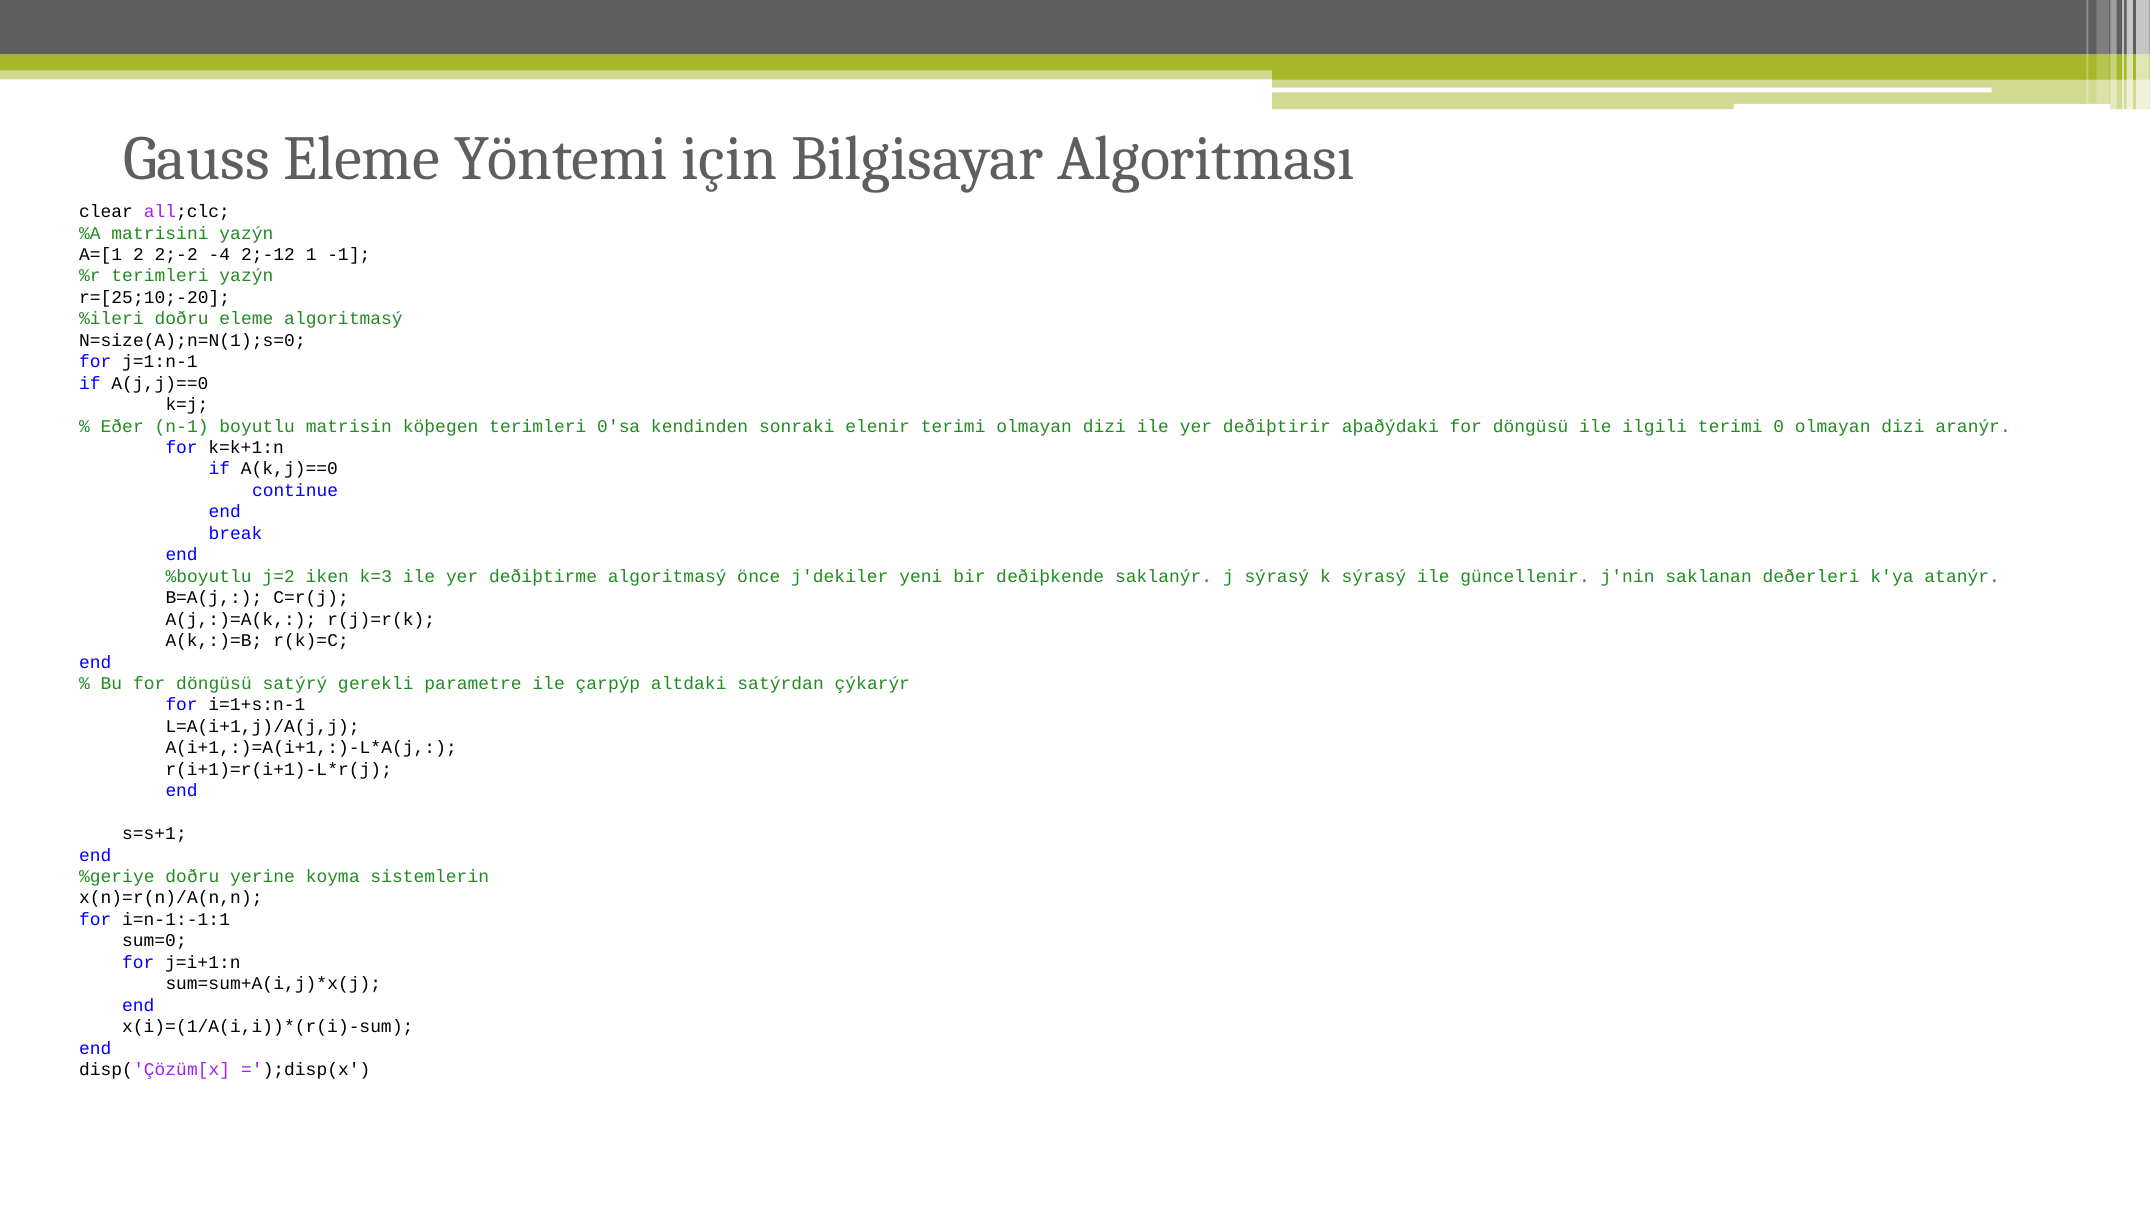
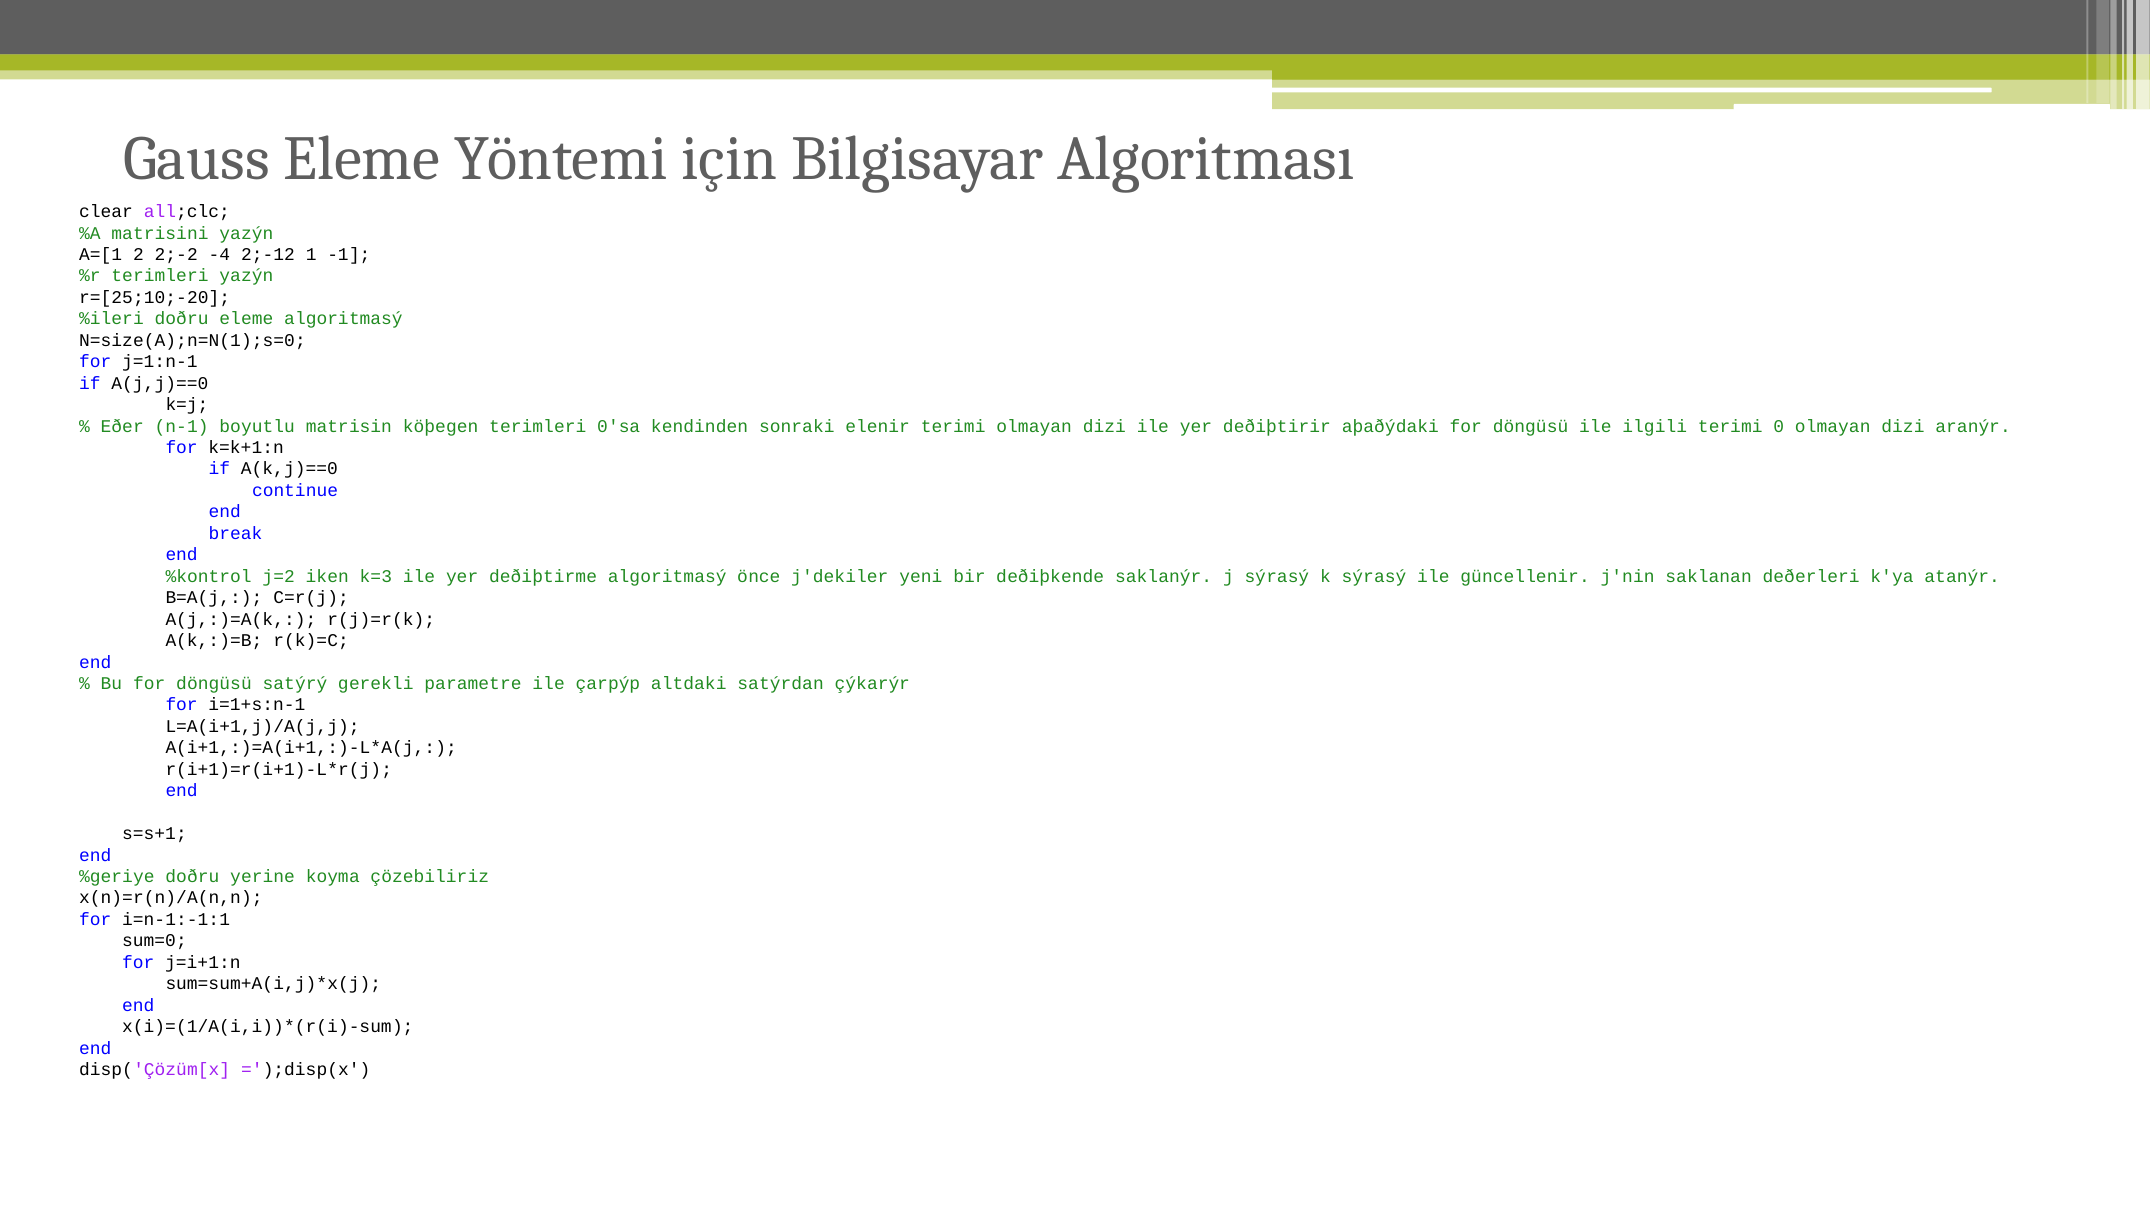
%boyutlu: %boyutlu -> %kontrol (209, 576)
sistemlerin: sistemlerin -> çözebiliriz (430, 877)
